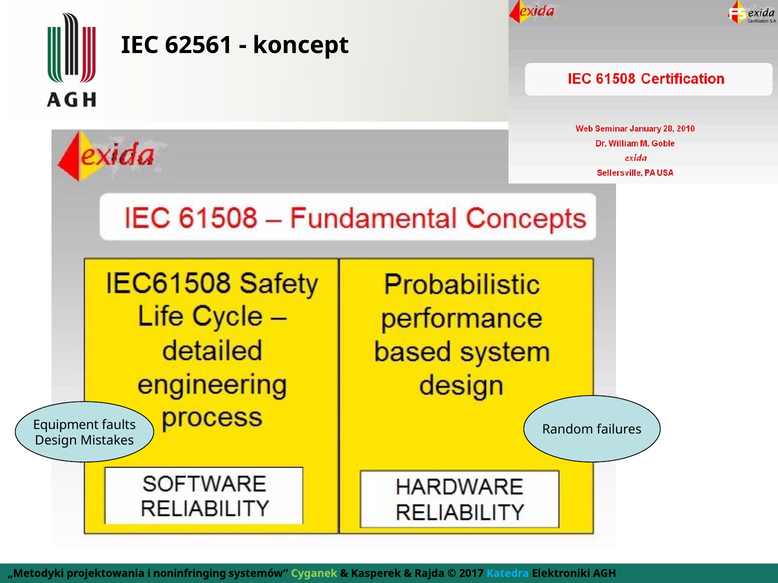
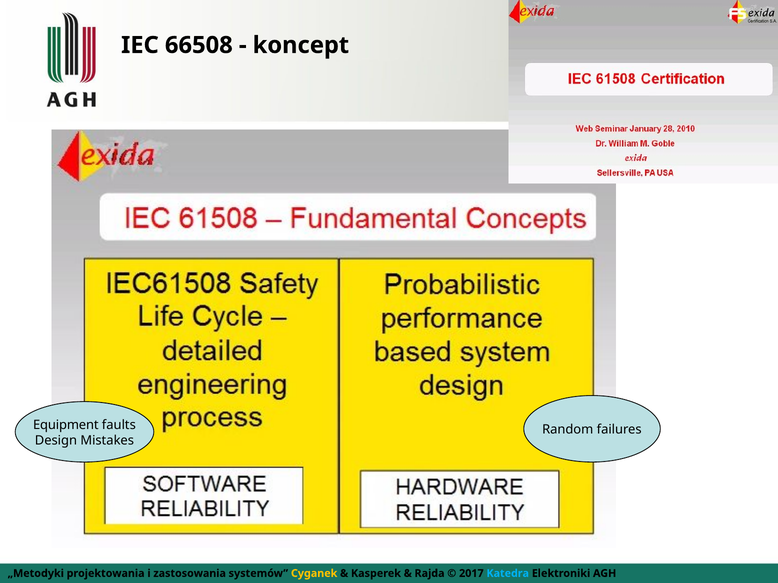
62561: 62561 -> 66508 (199, 45)
noninfringing: noninfringing -> zastosowania (190, 574)
Cyganek colour: light green -> yellow (314, 574)
